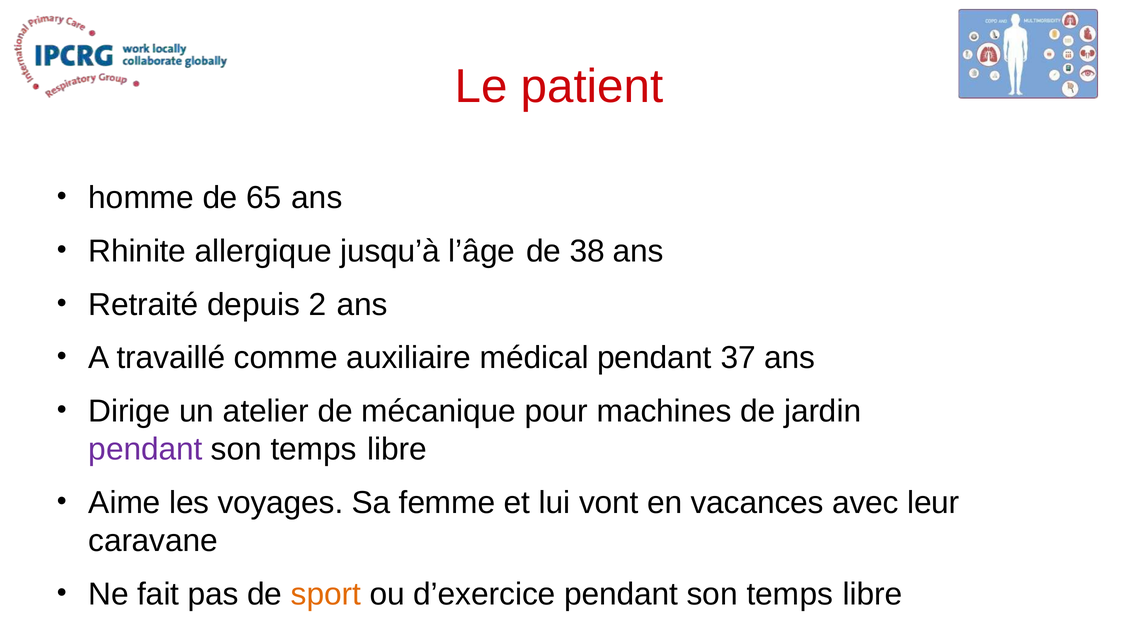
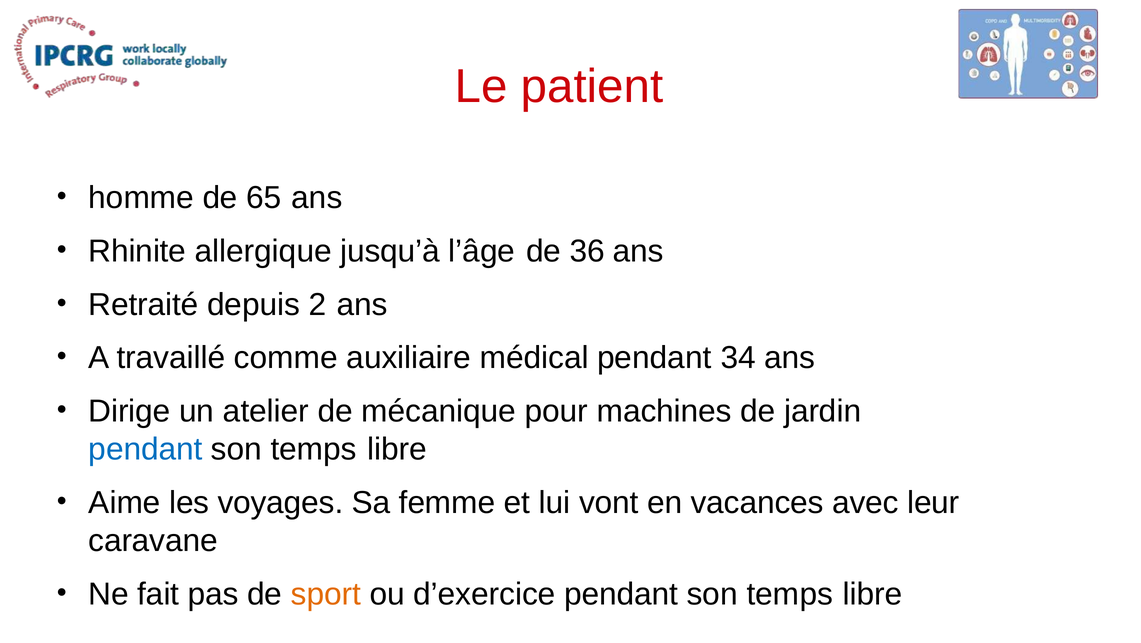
38: 38 -> 36 (587, 251)
37: 37 -> 34 (738, 358)
pendant colour: purple -> blue (145, 449)
